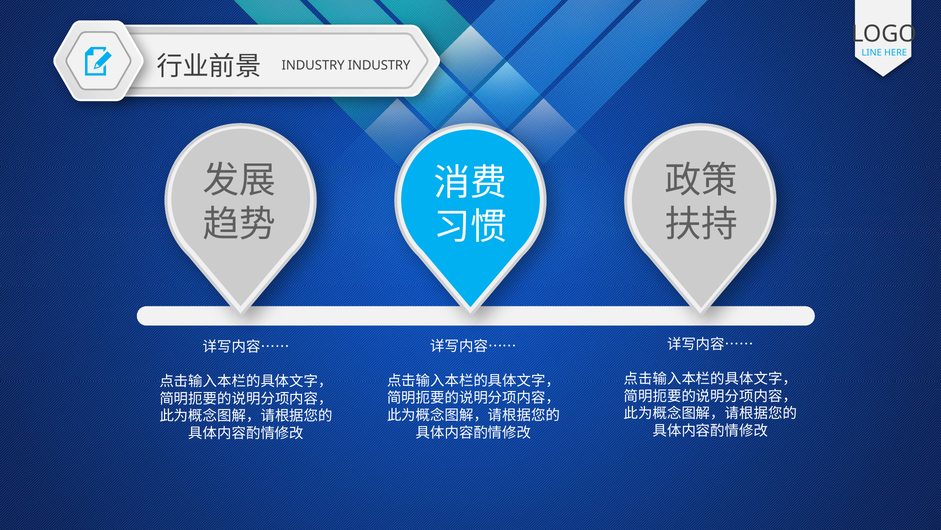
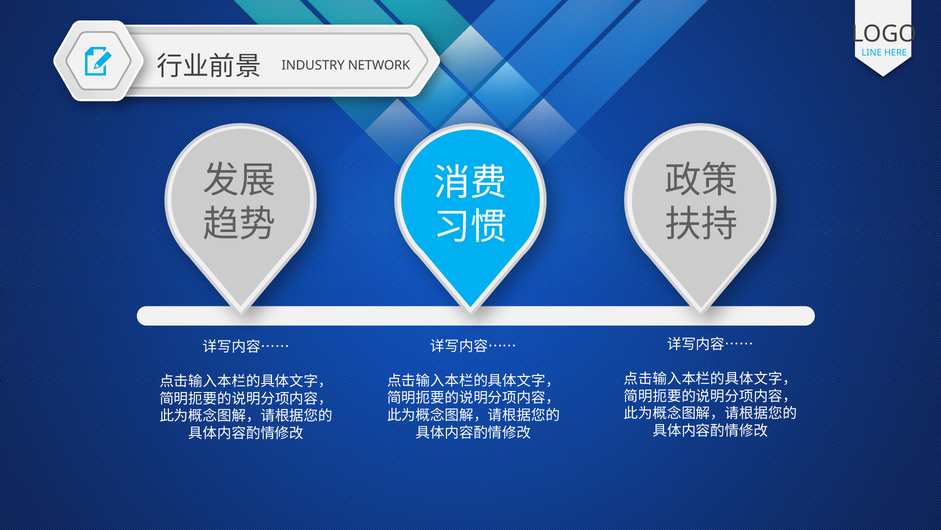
INDUSTRY INDUSTRY: INDUSTRY -> NETWORK (379, 65)
